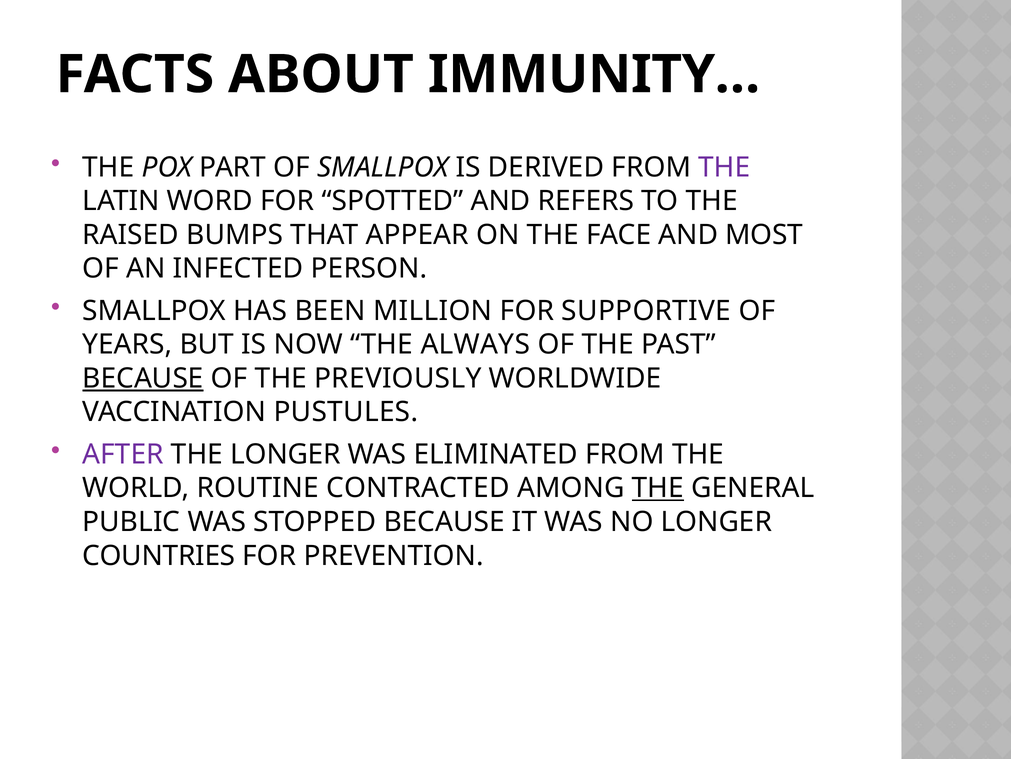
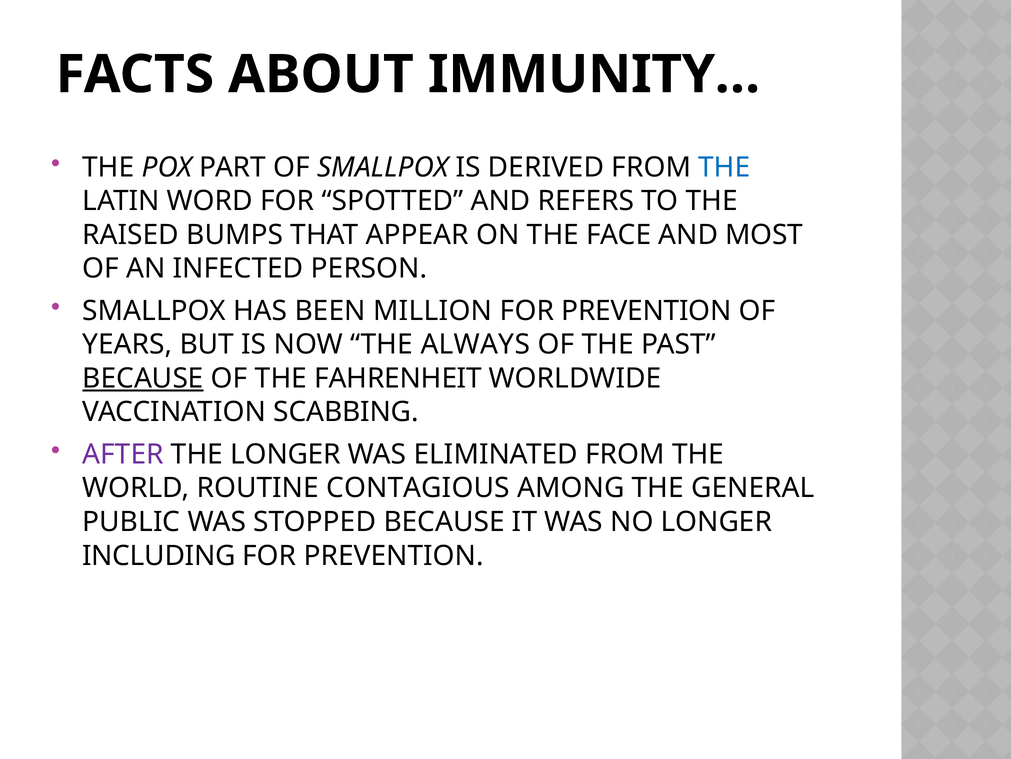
THE colour: purple -> blue (724, 167)
SUPPORTIVE: SUPPORTIVE -> PREVENTION (646, 311)
PREVIOUSLY: PREVIOUSLY -> FAHRENHEIT (398, 378)
PUSTULES: PUSTULES -> SCABBING (346, 412)
CONTRACTED: CONTRACTED -> CONTAGIOUS (418, 488)
THE underline: present -> none (658, 488)
COUNTRIES: COUNTRIES -> INCLUDING (159, 555)
